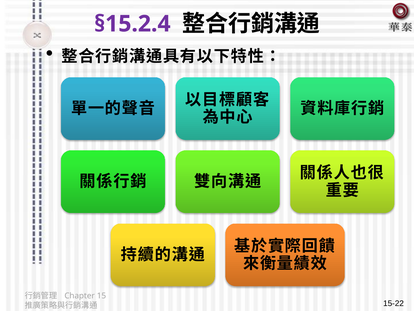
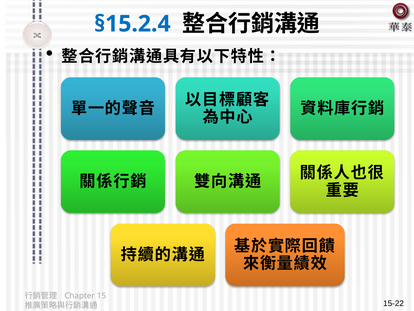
§15.2.4 colour: purple -> blue (132, 24)
